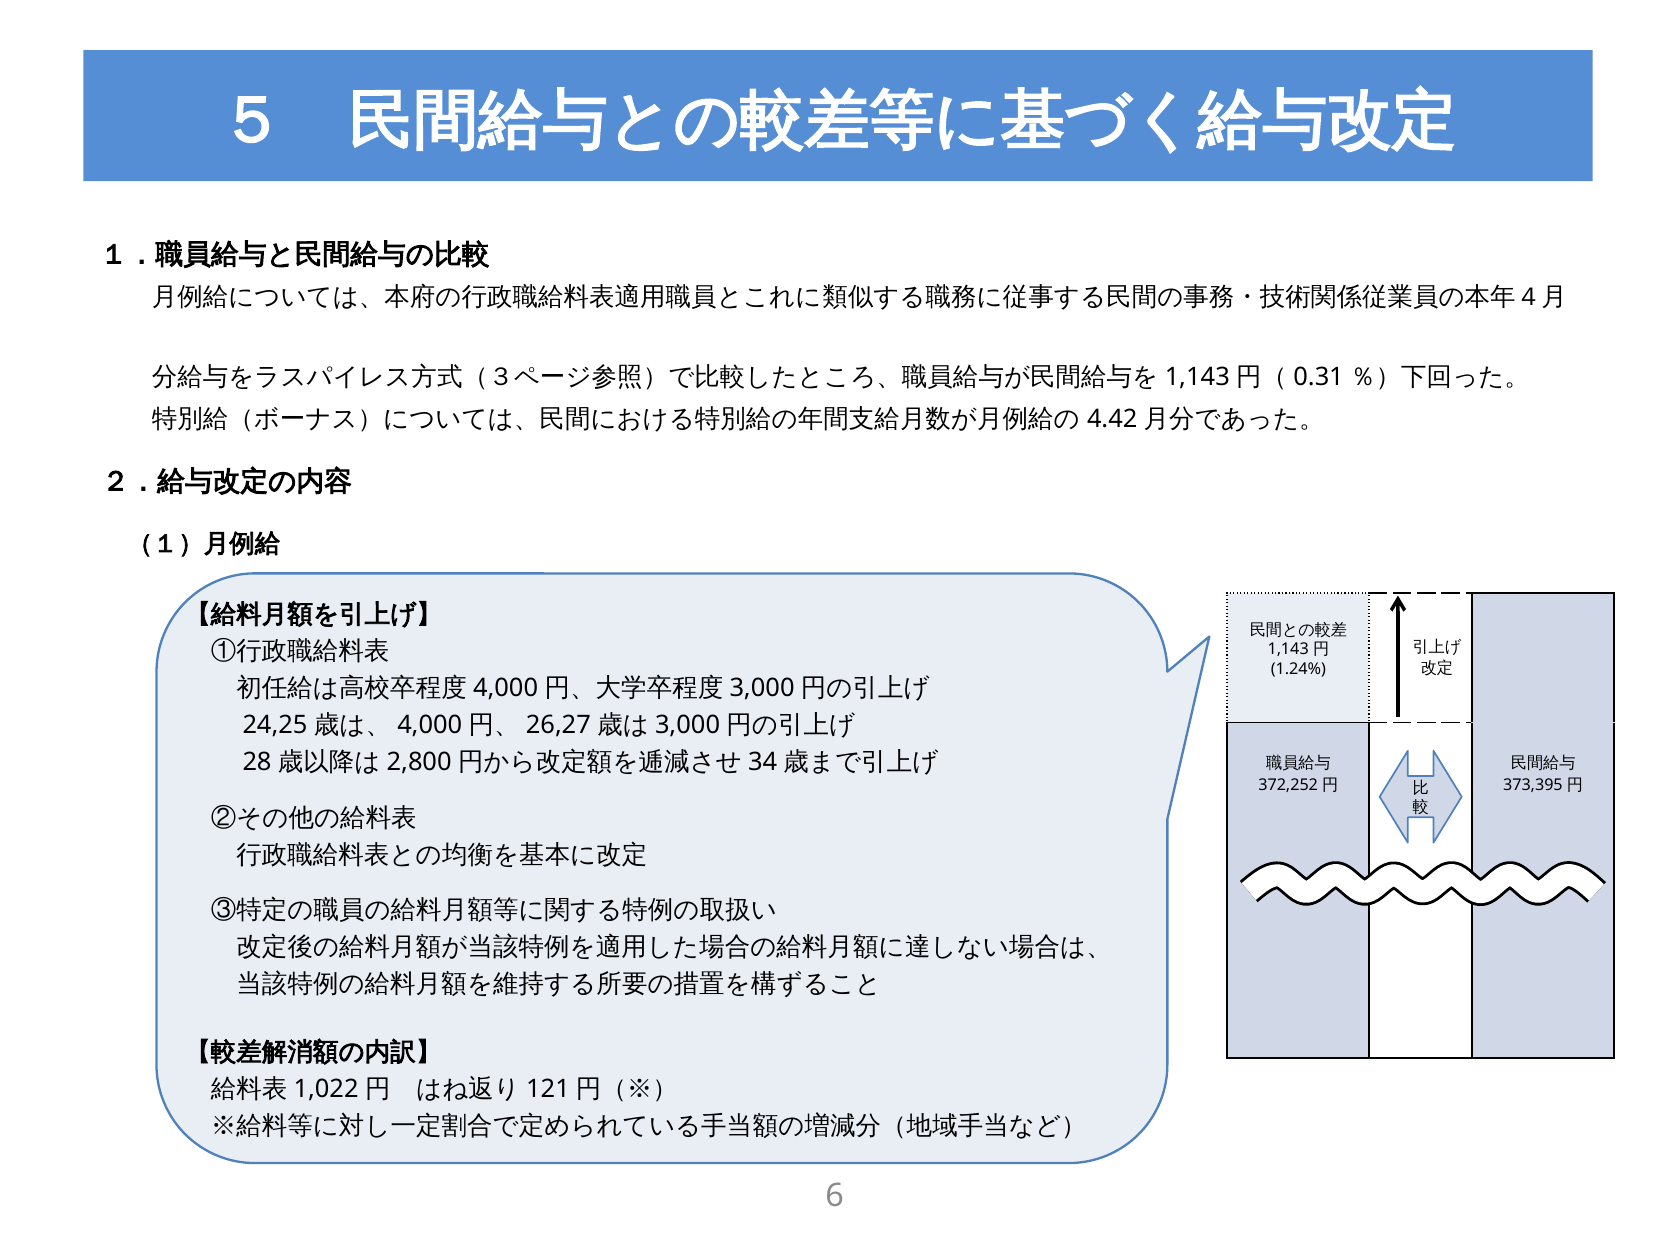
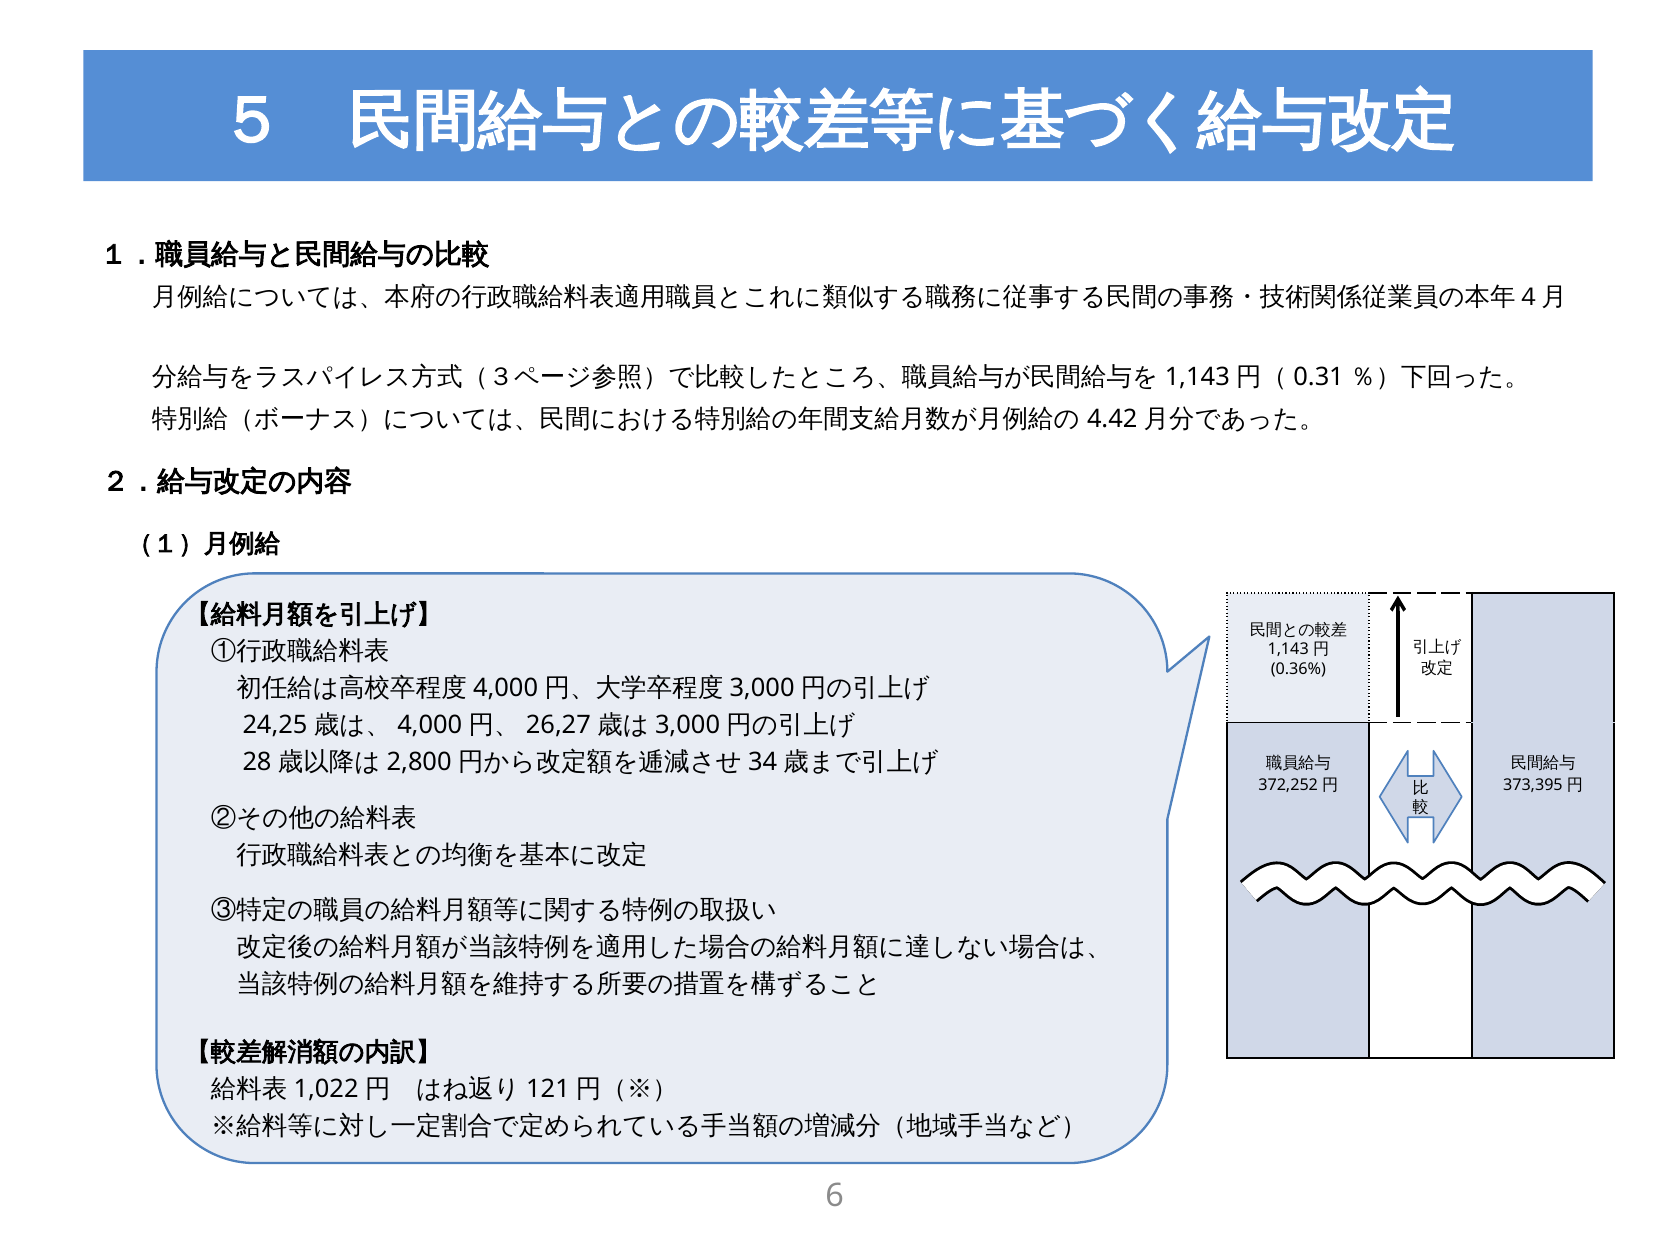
1.24%: 1.24% -> 0.36% (1298, 669)
